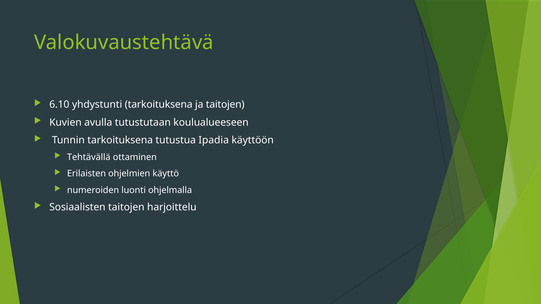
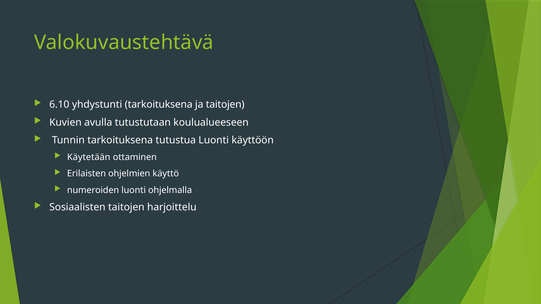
tutustua Ipadia: Ipadia -> Luonti (214, 140)
Tehtävällä: Tehtävällä -> Käytetään (89, 157)
